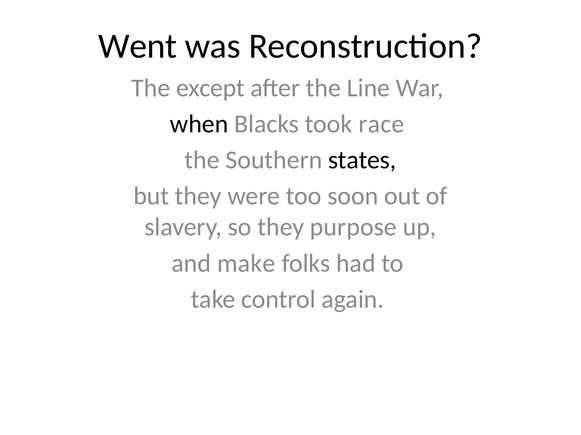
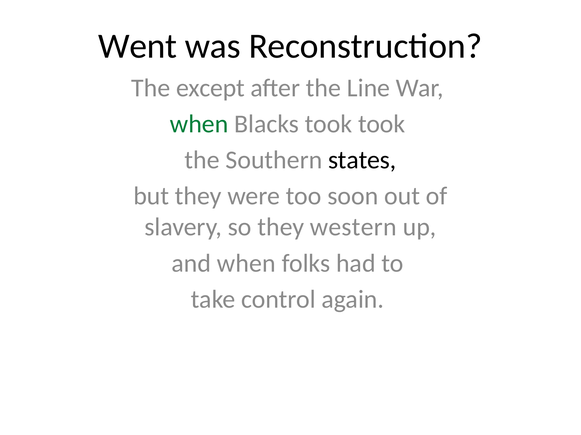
when colour: black -> green (199, 124)
took race: race -> took (382, 124)
purpose: purpose -> western (353, 227)
and make: make -> when (246, 264)
